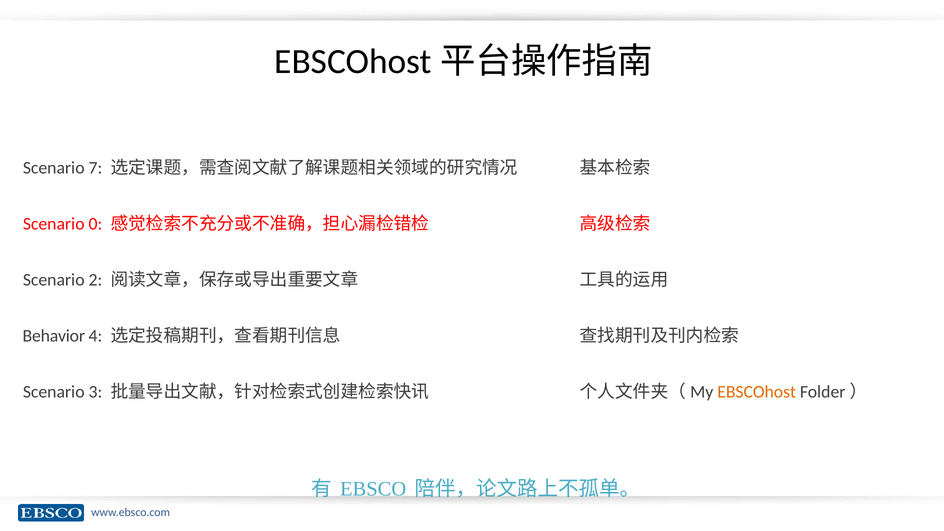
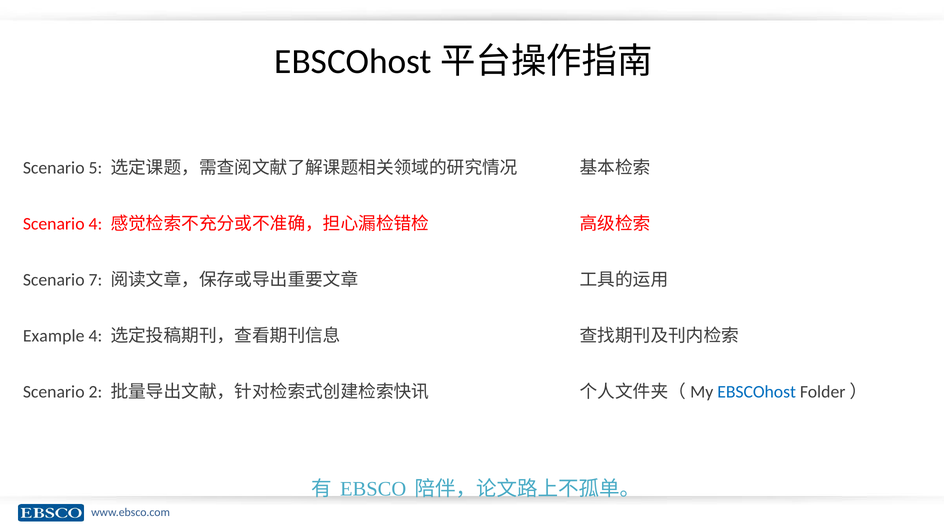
7: 7 -> 5 (95, 168)
Scenario 0: 0 -> 4 (95, 224)
2: 2 -> 7 (95, 280)
Behavior: Behavior -> Example (54, 336)
3: 3 -> 2 (95, 392)
EBSCOhost colour: orange -> blue (757, 392)
